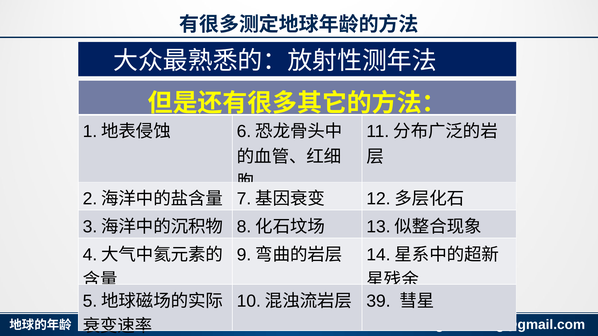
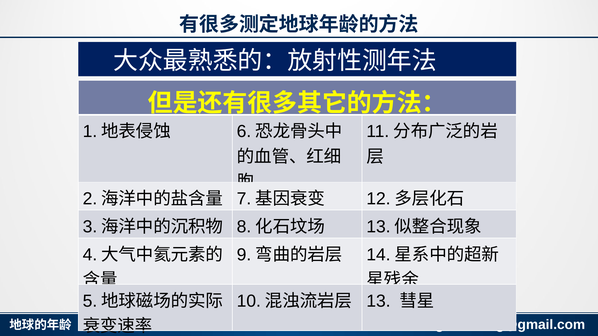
39: 39 -> 13 (379, 301)
